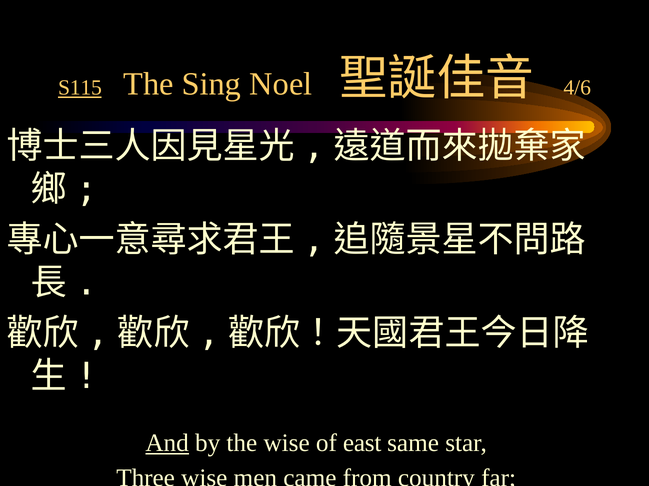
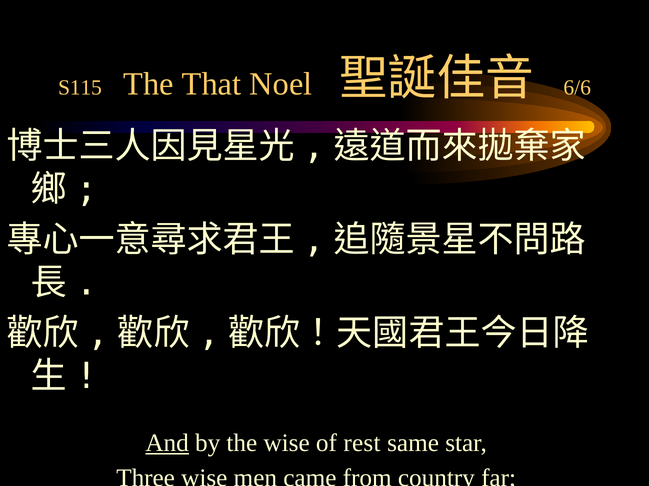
S115 underline: present -> none (80, 88)
The Sing: Sing -> That (211, 84)
4/6: 4/6 -> 6/6 (577, 88)
east: east -> rest (362, 443)
